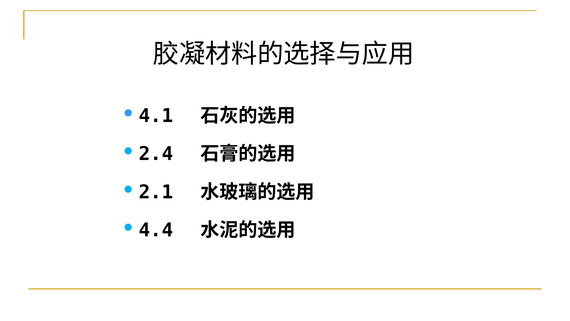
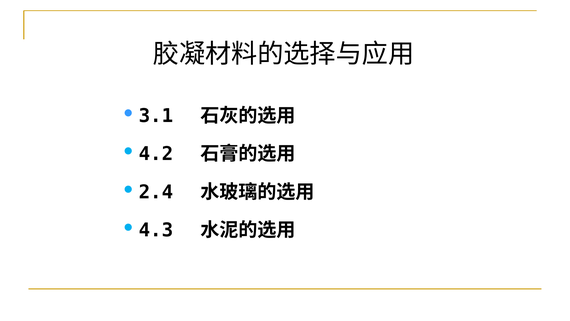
4.1: 4.1 -> 3.1 (156, 116)
2.4: 2.4 -> 4.2 (156, 154)
2.1: 2.1 -> 2.4 (156, 192)
4.4: 4.4 -> 4.3 (156, 230)
